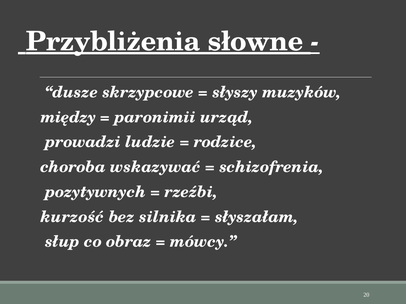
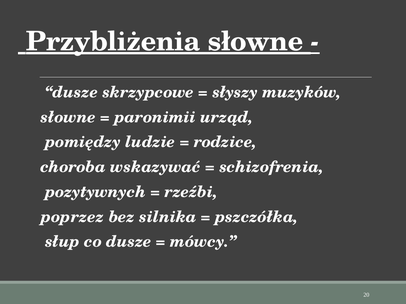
między: między -> słowne (68, 117)
prowadzi: prowadzi -> pomiędzy (83, 142)
kurzość: kurzość -> poprzez (72, 217)
słyszałam: słyszałam -> pszczółka (257, 217)
co obraz: obraz -> dusze (129, 242)
